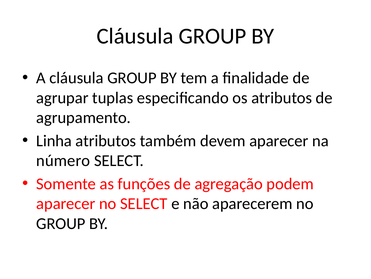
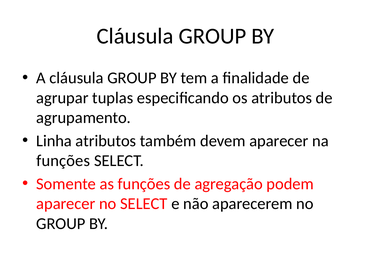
número: número -> funções (63, 160)
